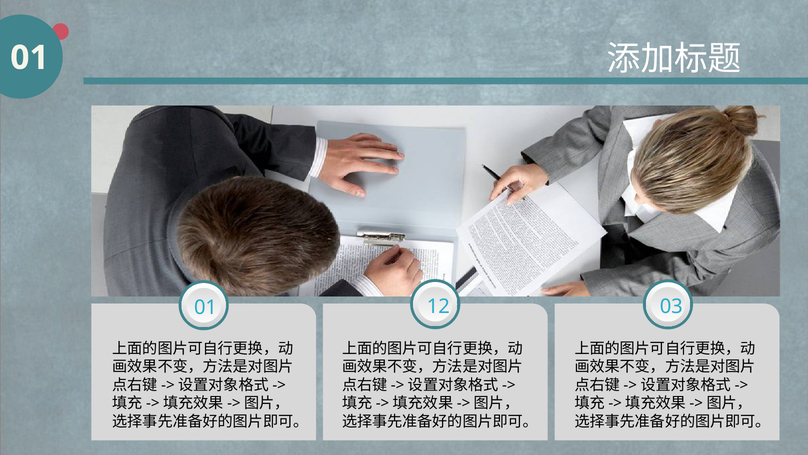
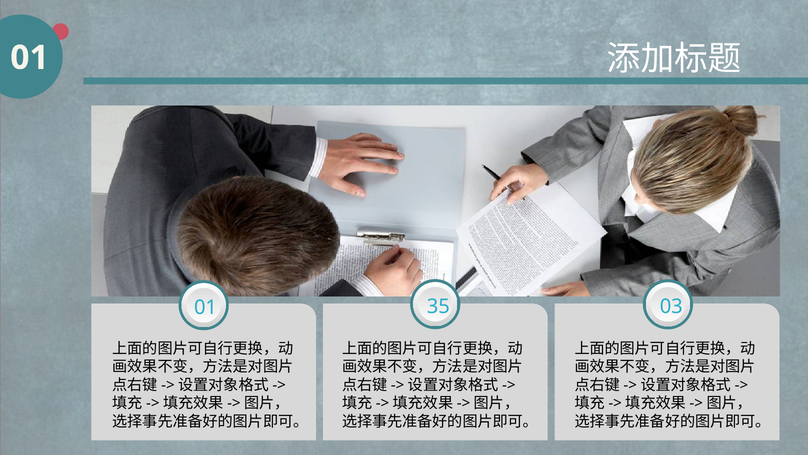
12: 12 -> 35 (438, 306)
